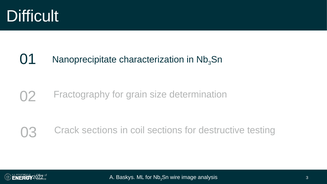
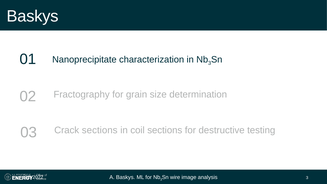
Difficult: Difficult -> Baskys (33, 16)
